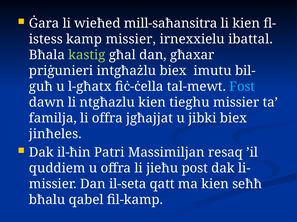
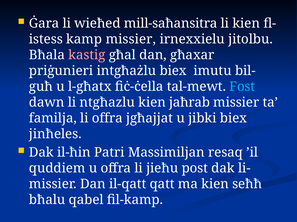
ibattal: ibattal -> jitolbu (251, 39)
kastig colour: light green -> pink (87, 55)
tieghu: tieghu -> jaħrab (190, 103)
il-seta: il-seta -> il-qatt (128, 185)
